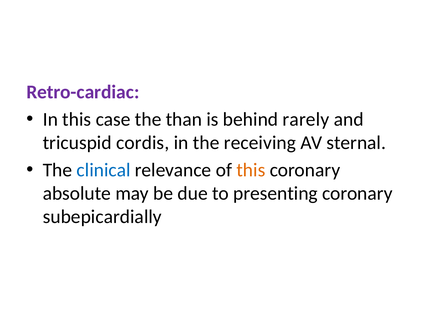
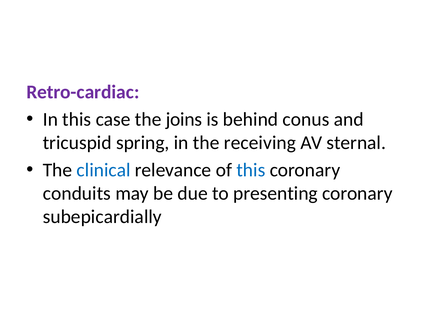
than: than -> joins (184, 119)
rarely: rarely -> conus (306, 119)
cordis: cordis -> spring (143, 143)
this colour: orange -> blue (251, 170)
absolute: absolute -> conduits (77, 194)
